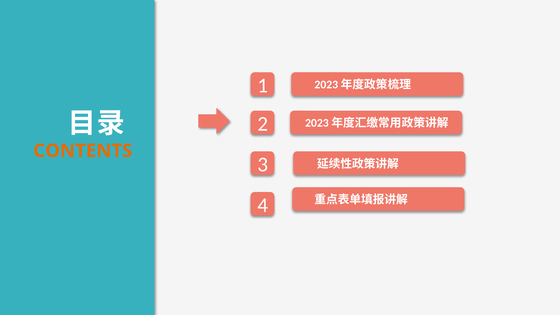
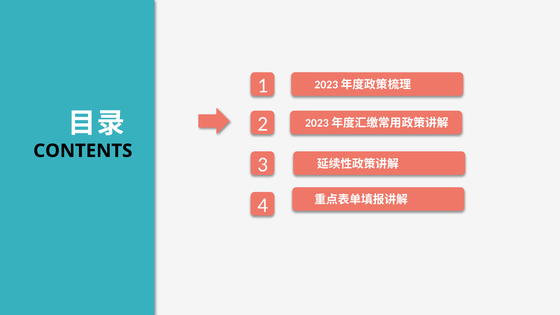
CONTENTS colour: orange -> black (83, 151)
